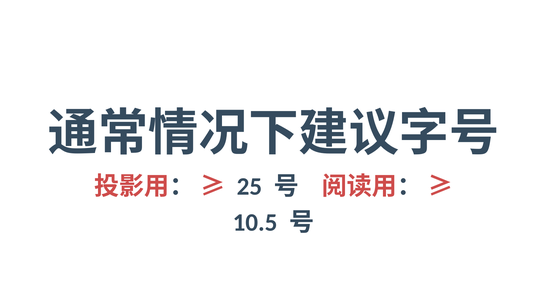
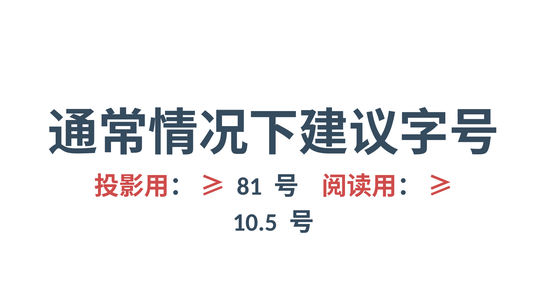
25: 25 -> 81 (250, 186)
